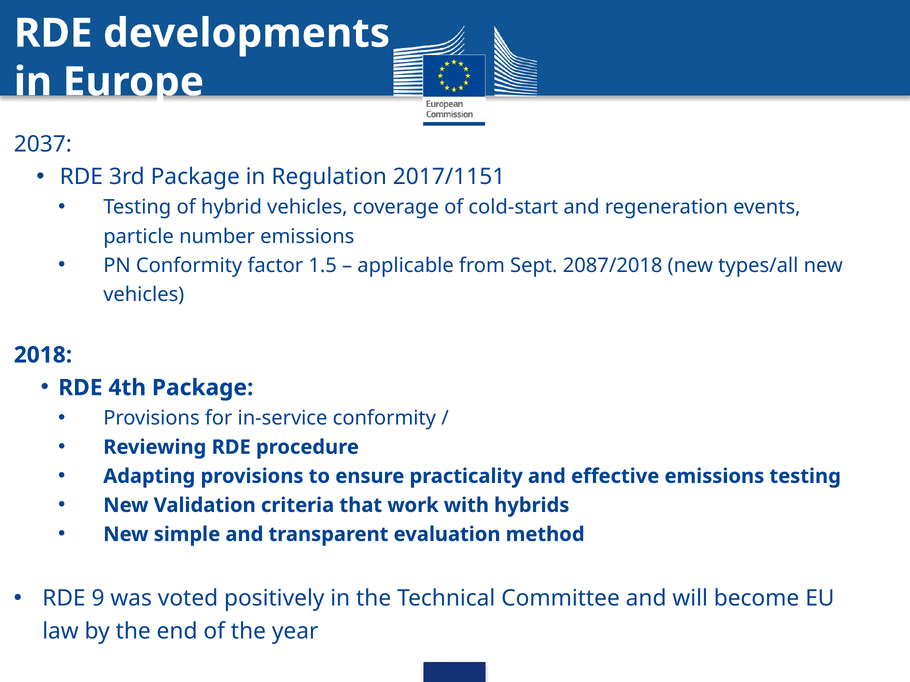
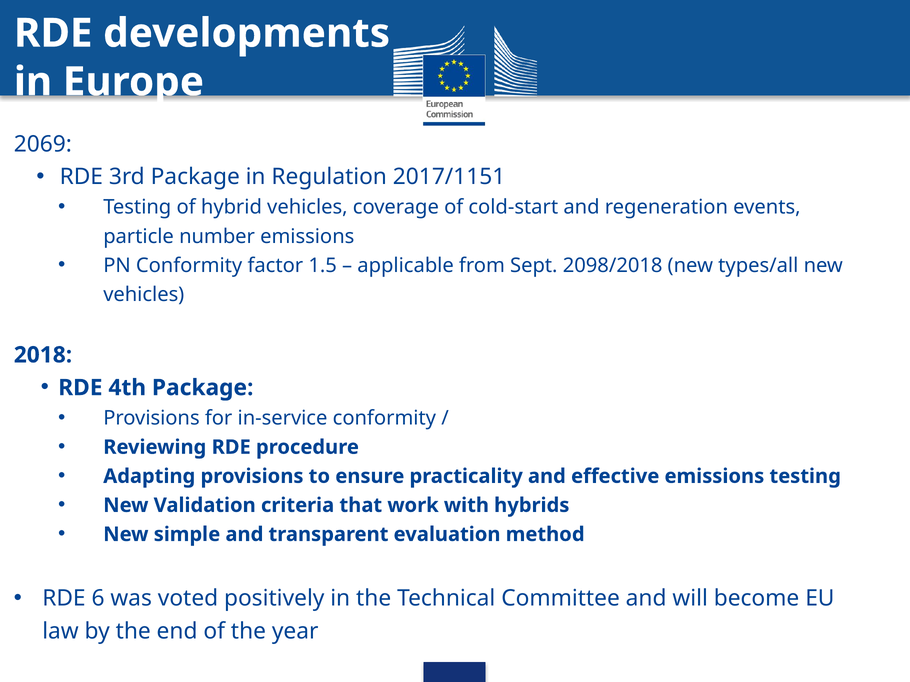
2037: 2037 -> 2069 (43, 144)
2087/2018: 2087/2018 -> 2098/2018 (613, 266)
9: 9 -> 6 (98, 599)
